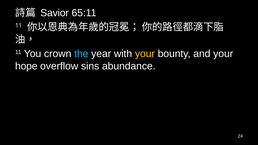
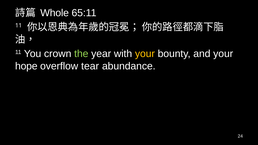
Savior: Savior -> Whole (55, 13)
the colour: light blue -> light green (81, 54)
sins: sins -> tear (90, 66)
